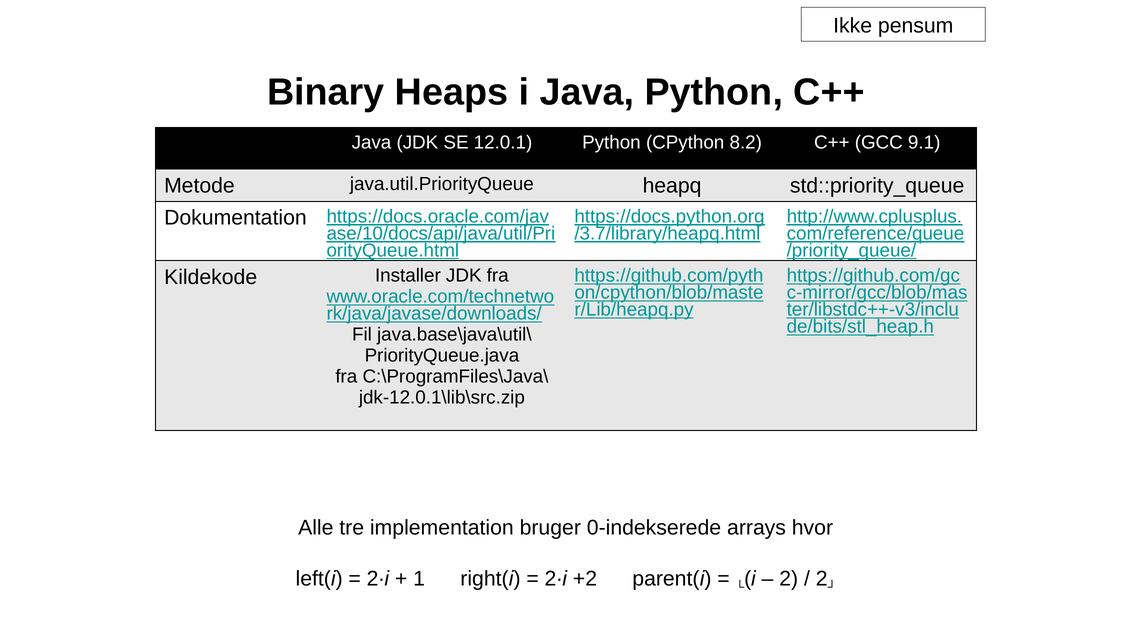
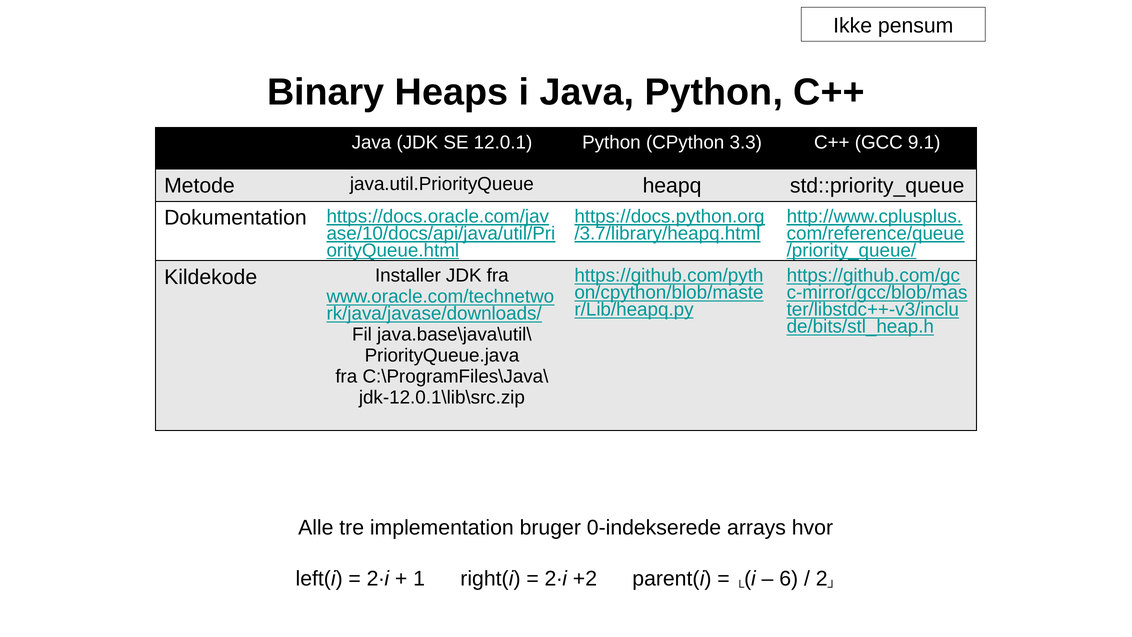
8.2: 8.2 -> 3.3 (746, 142)
2: 2 -> 6 (789, 579)
